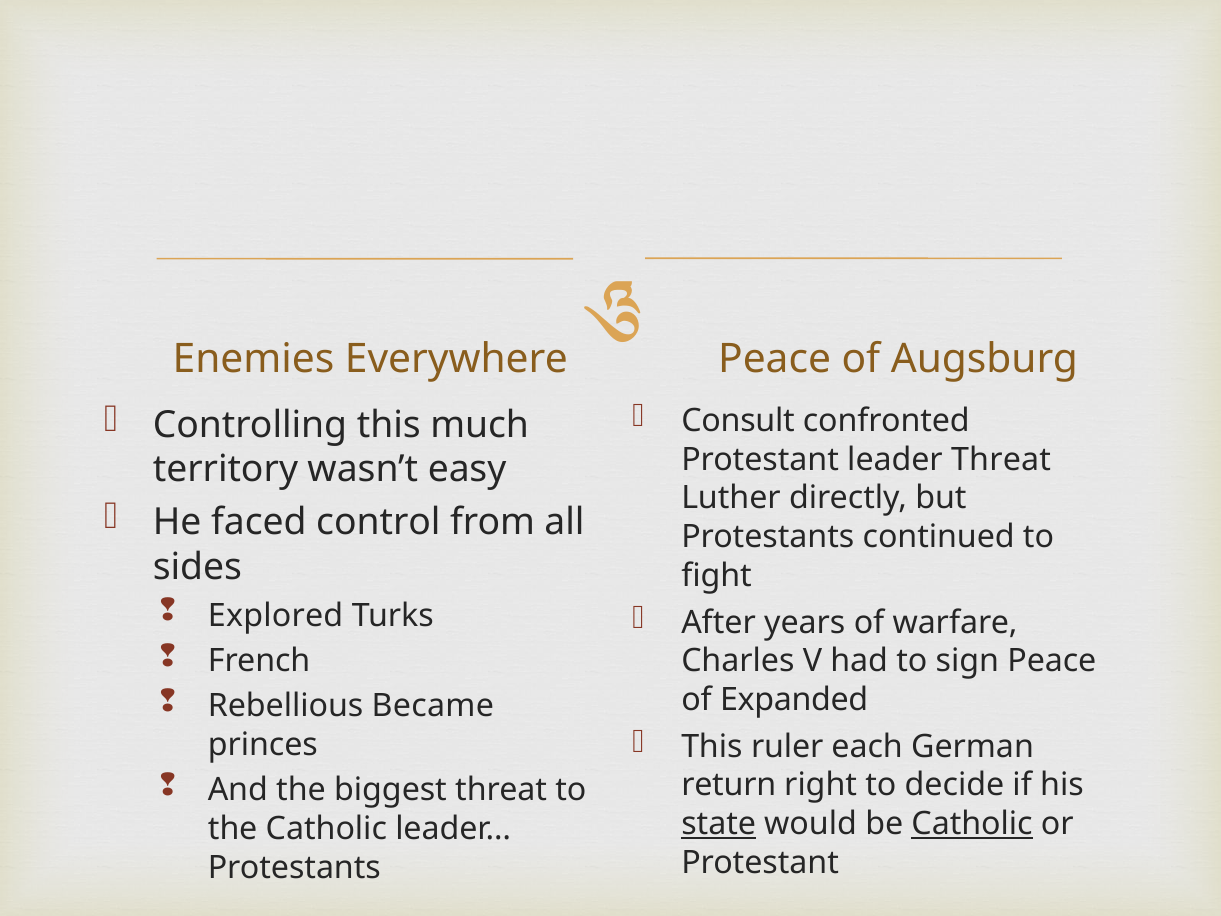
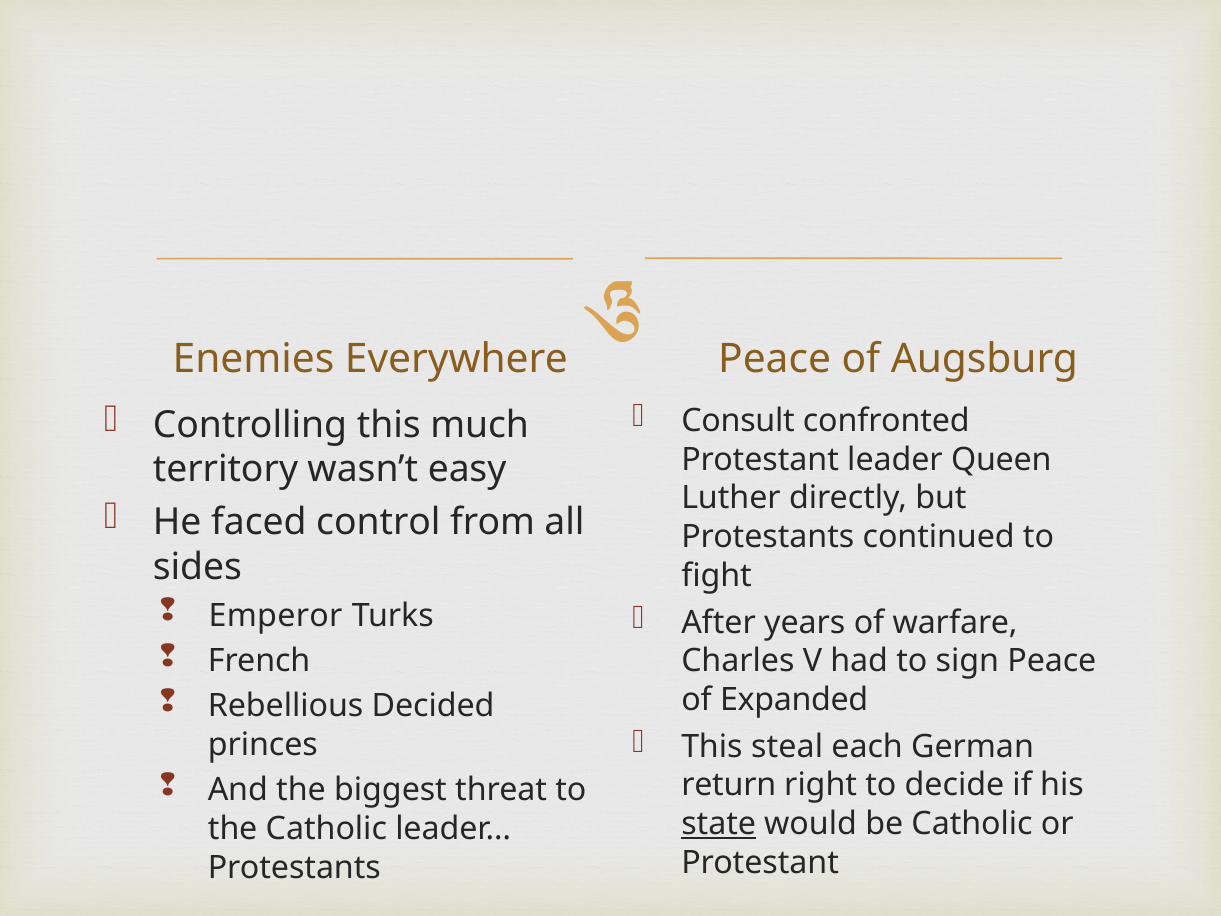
leader Threat: Threat -> Queen (1001, 460)
Explored: Explored -> Emperor (276, 615)
Became: Became -> Decided (433, 706)
ruler: ruler -> steal (787, 746)
Catholic underline: present -> none (972, 824)
